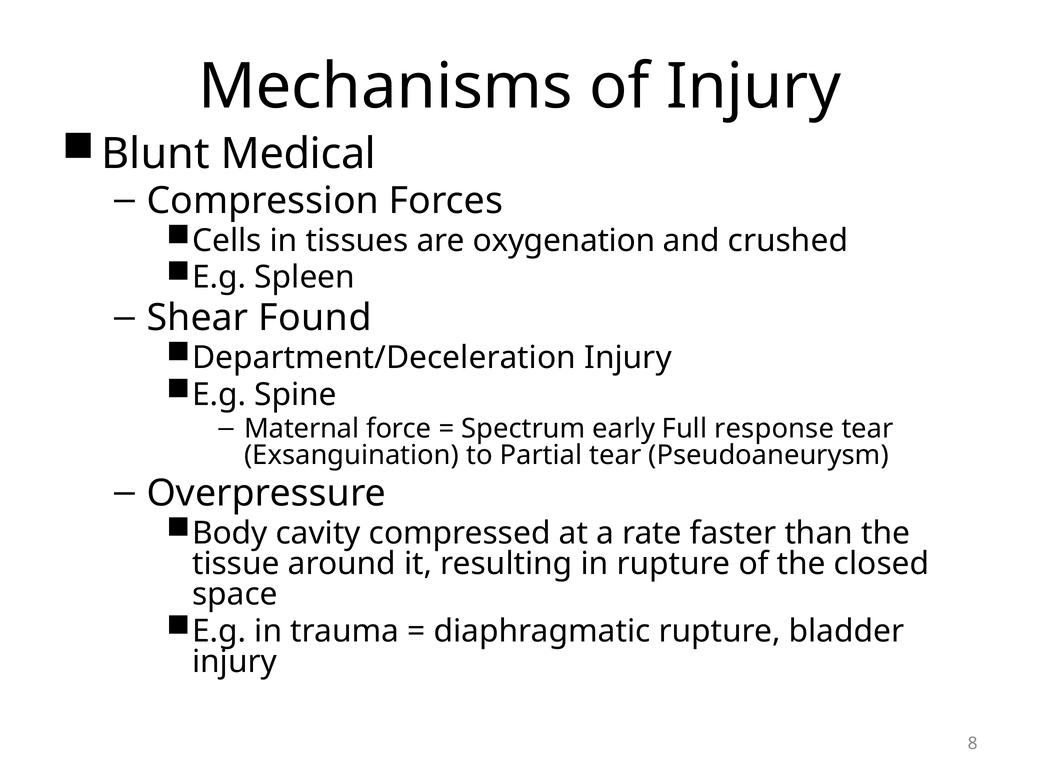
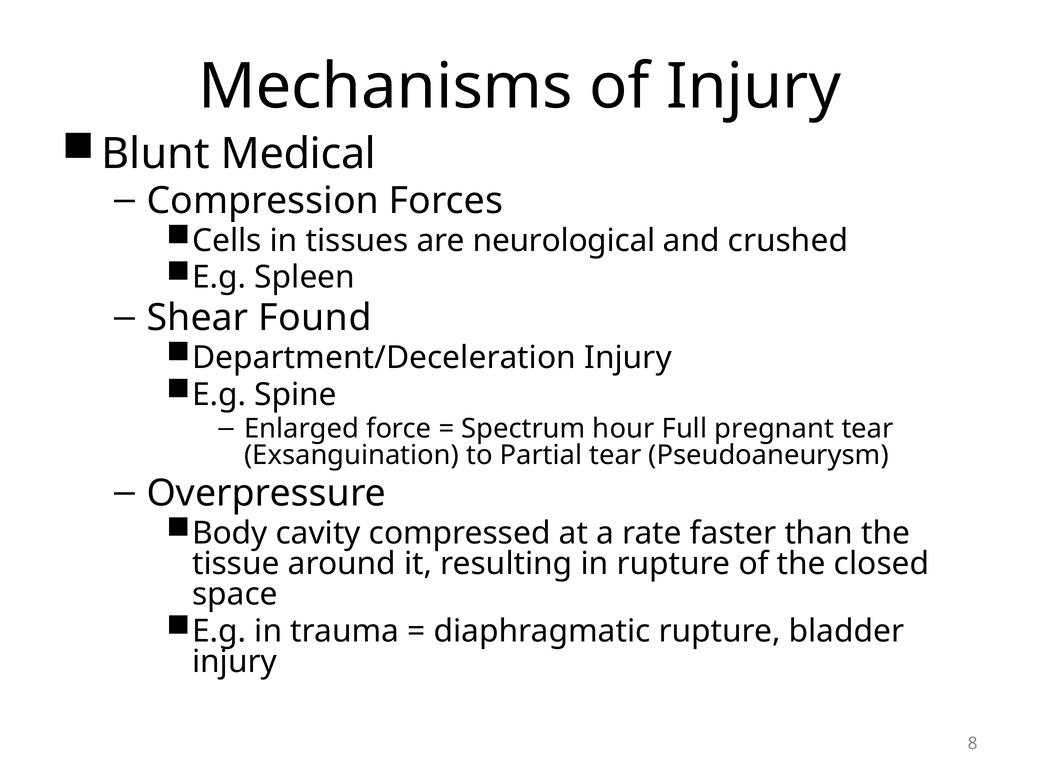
oxygenation: oxygenation -> neurological (564, 241)
Maternal: Maternal -> Enlarged (302, 429)
early: early -> hour (624, 429)
response: response -> pregnant (774, 429)
